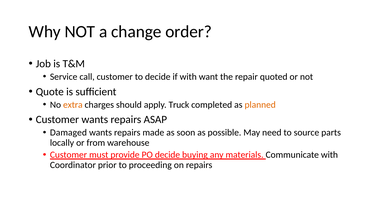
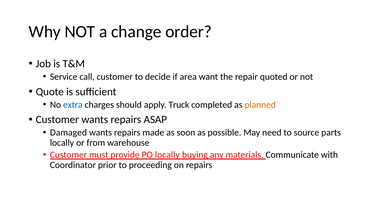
if with: with -> area (188, 77)
extra colour: orange -> blue (73, 105)
PO decide: decide -> locally (167, 155)
